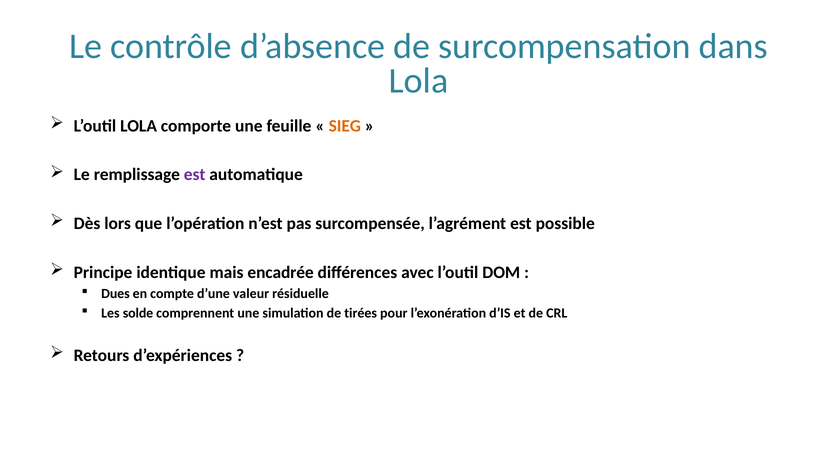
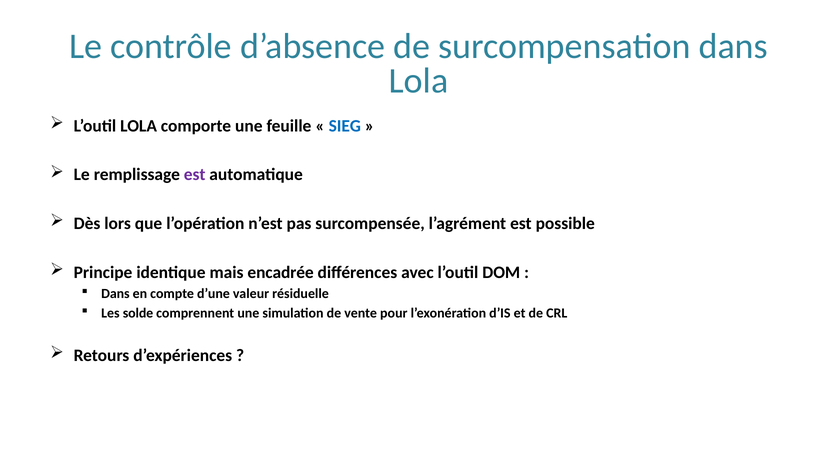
SIEG colour: orange -> blue (345, 126)
Dues: Dues -> Dans (115, 294)
tirées: tirées -> vente (361, 313)
